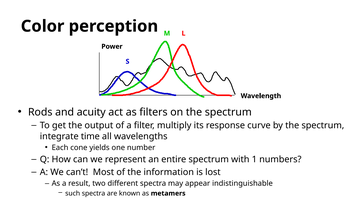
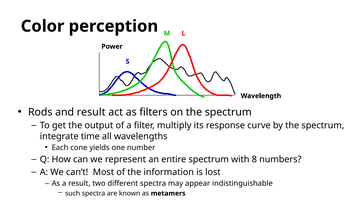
and acuity: acuity -> result (91, 112)
1: 1 -> 8 (254, 160)
